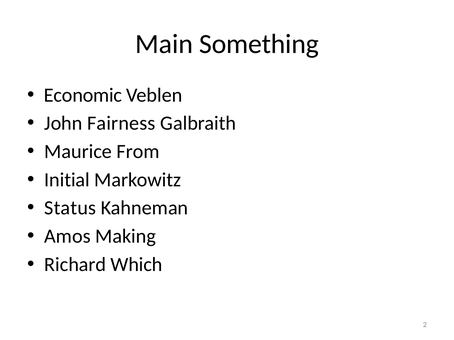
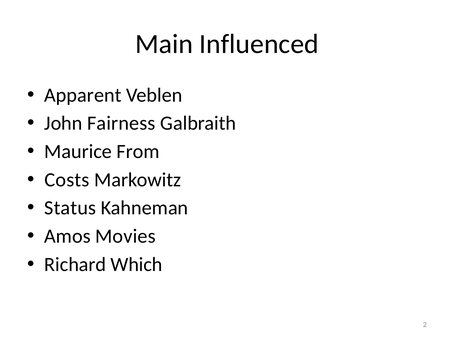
Something: Something -> Influenced (259, 44)
Economic: Economic -> Apparent (83, 95)
Initial: Initial -> Costs (67, 180)
Making: Making -> Movies (125, 237)
